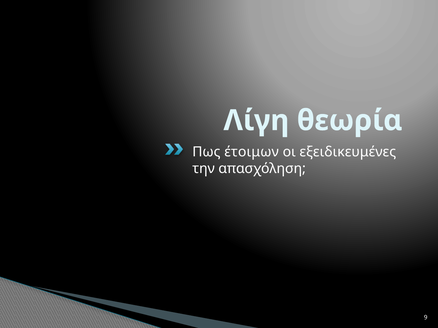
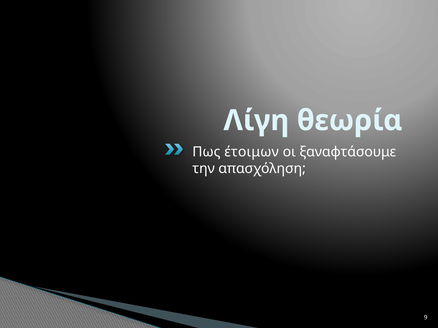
εξειδικευμένες: εξειδικευμένες -> ξαναφτάσουμε (348, 152)
